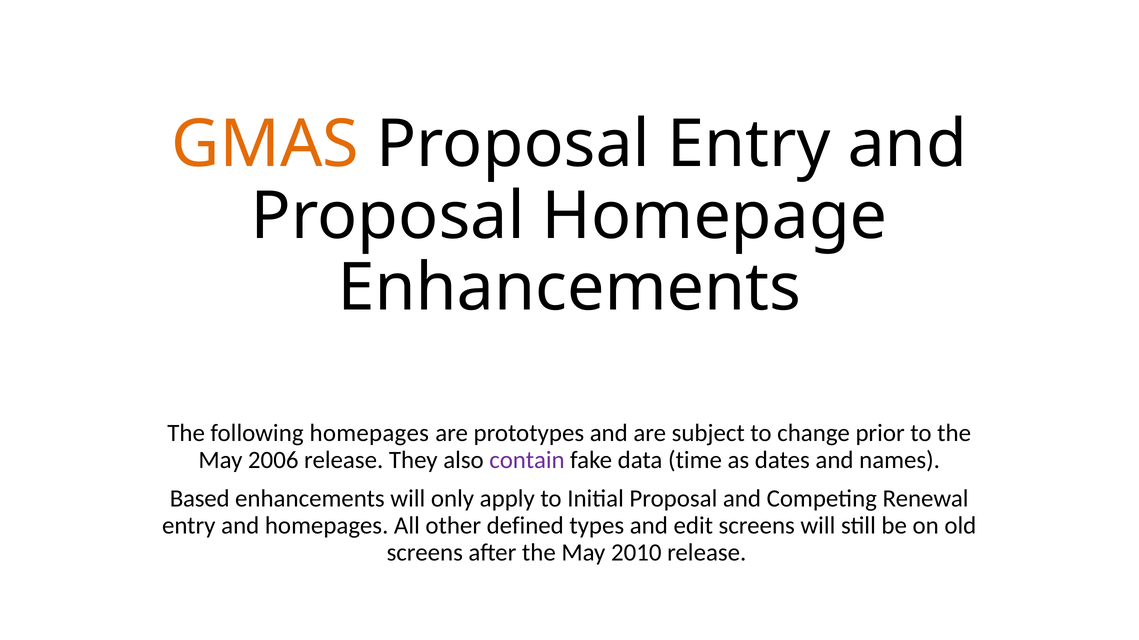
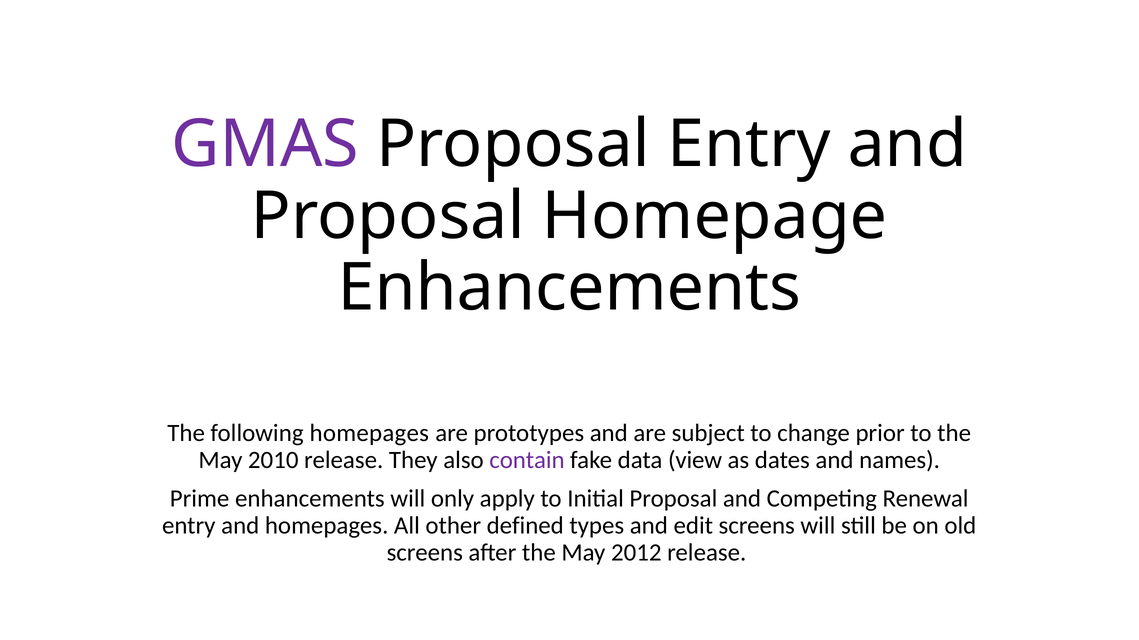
GMAS colour: orange -> purple (265, 145)
2006: 2006 -> 2010 (273, 460)
time: time -> view (695, 460)
Based: Based -> Prime (200, 499)
2010: 2010 -> 2012 (636, 553)
